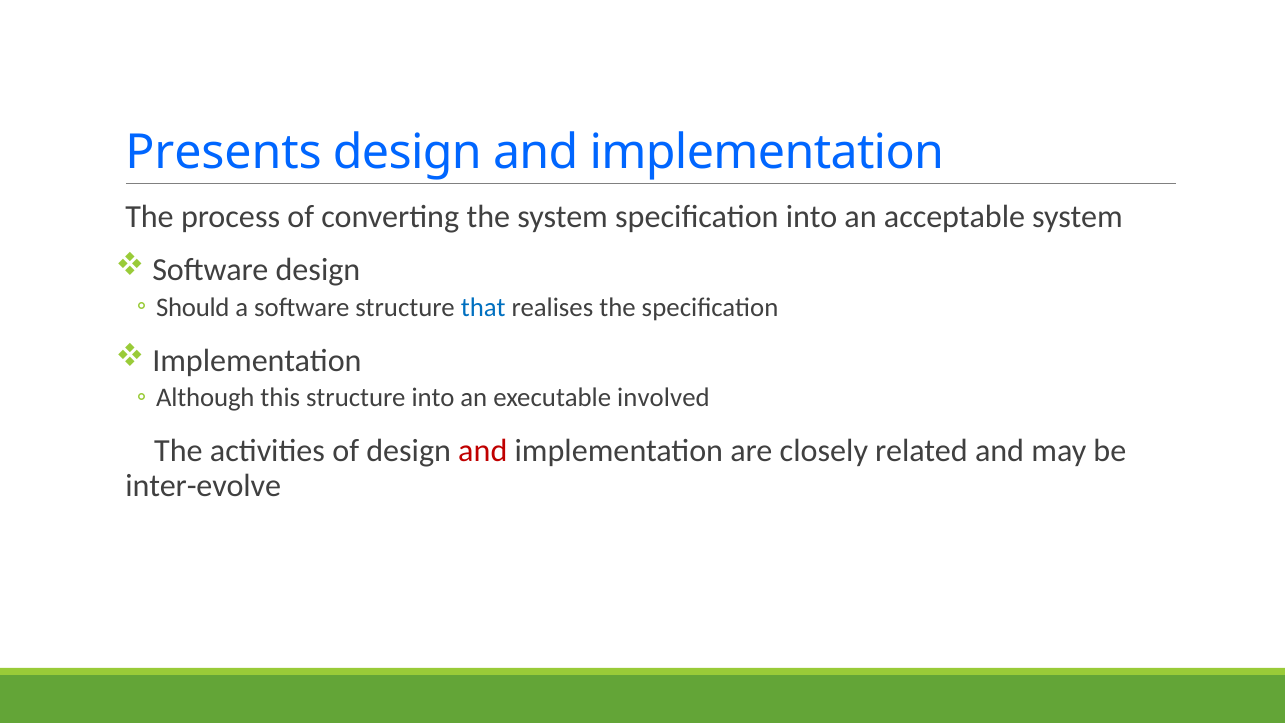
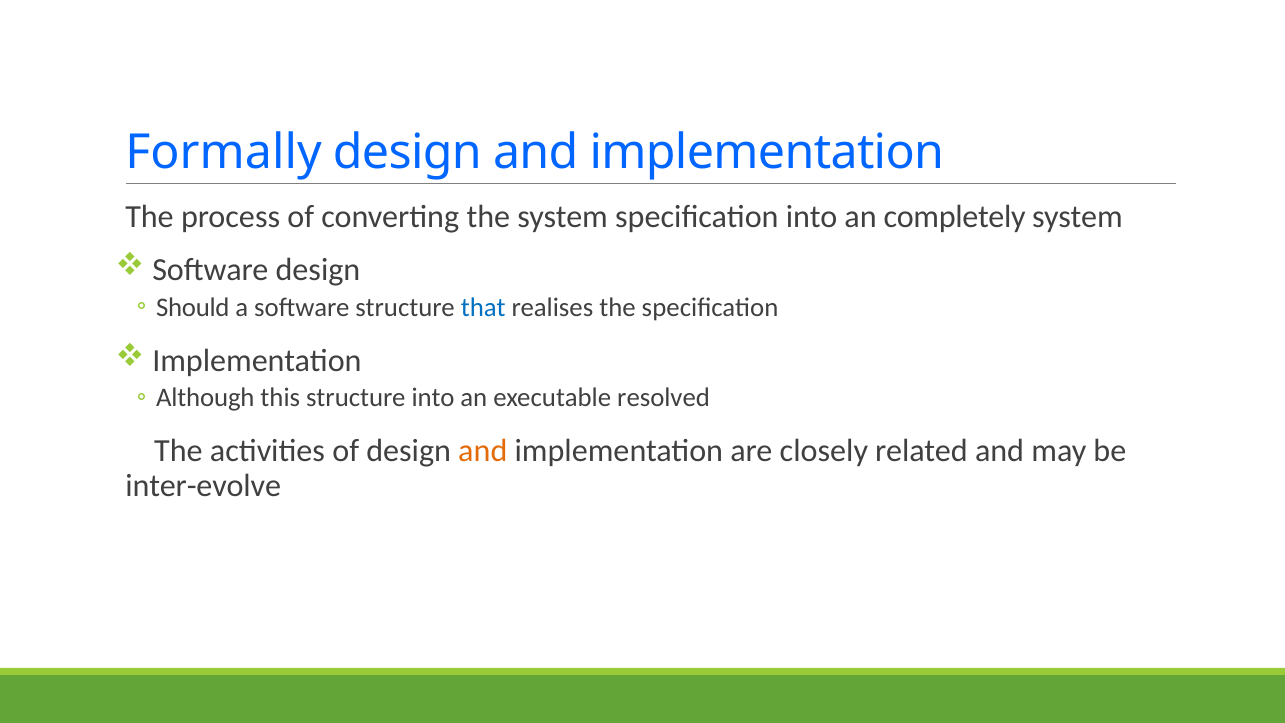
Presents: Presents -> Formally (223, 152)
acceptable: acceptable -> completely (955, 217)
involved: involved -> resolved (664, 398)
and colour: red -> orange (483, 451)
